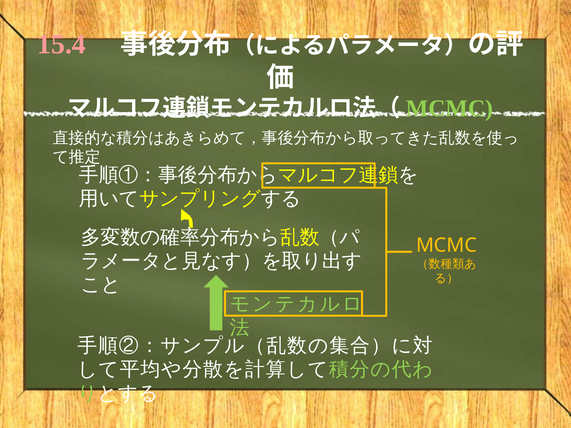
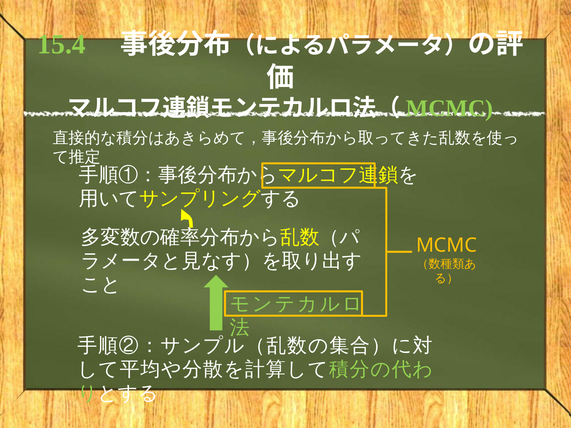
15.4 colour: pink -> light green (62, 44)
